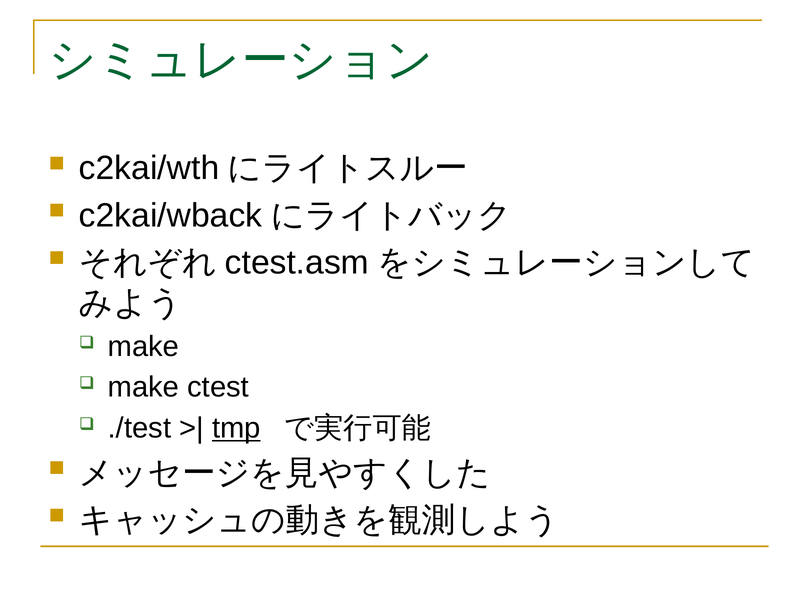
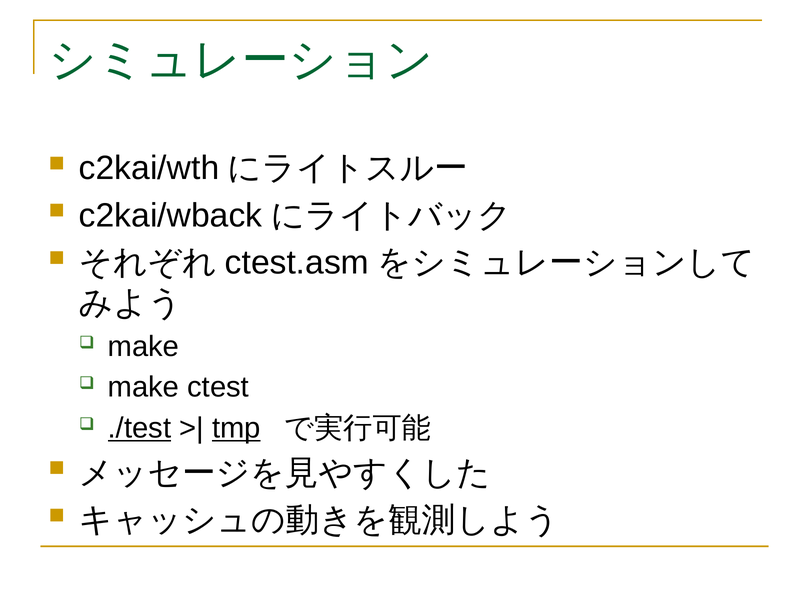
./test underline: none -> present (139, 428)
